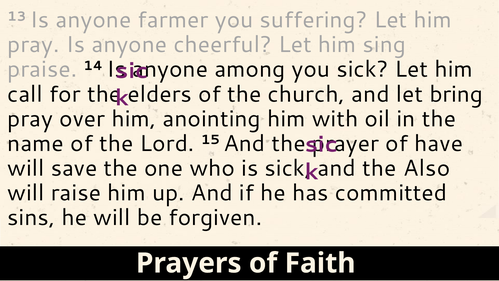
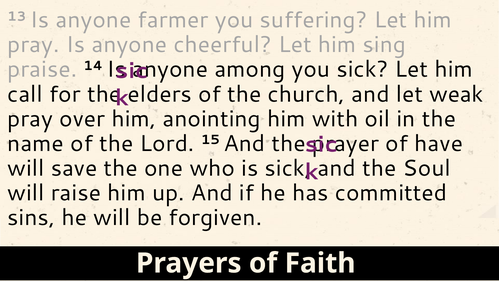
bring: bring -> weak (456, 94)
Also: Also -> Soul (427, 168)
